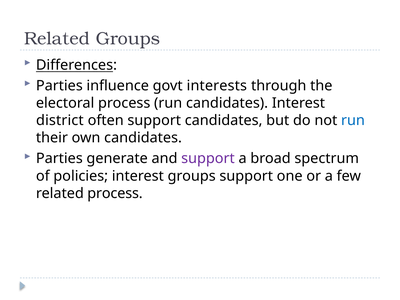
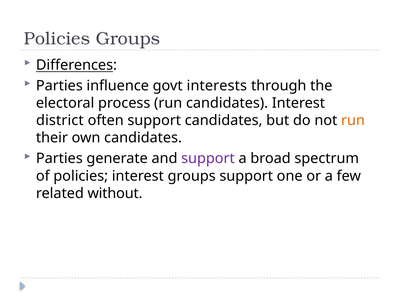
Related: Related -> Policies (57, 39)
run colour: blue -> orange (353, 120)
related process: process -> without (115, 193)
